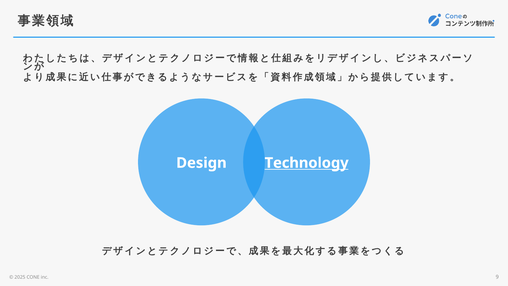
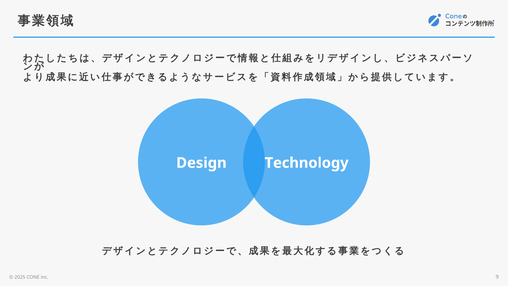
Technology underline: present -> none (307, 163)
